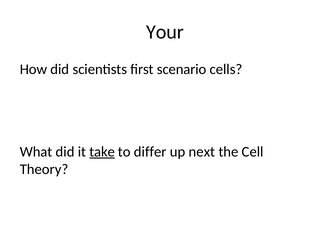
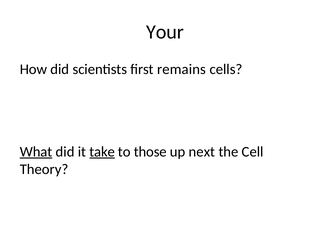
scenario: scenario -> remains (182, 69)
What underline: none -> present (36, 151)
differ: differ -> those (150, 151)
